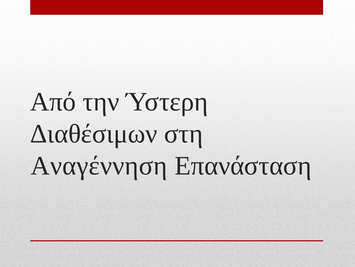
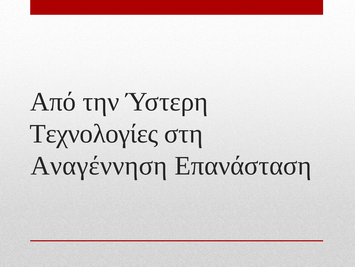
Διαθέσιμων: Διαθέσιμων -> Τεχνολογίες (94, 133)
